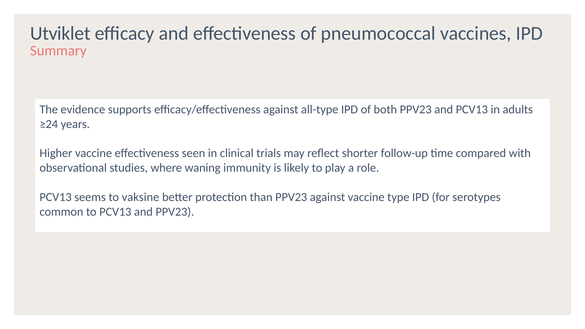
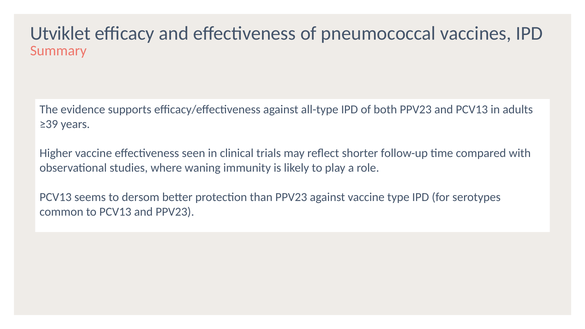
≥24: ≥24 -> ≥39 (49, 124)
vaksine: vaksine -> dersom (141, 197)
